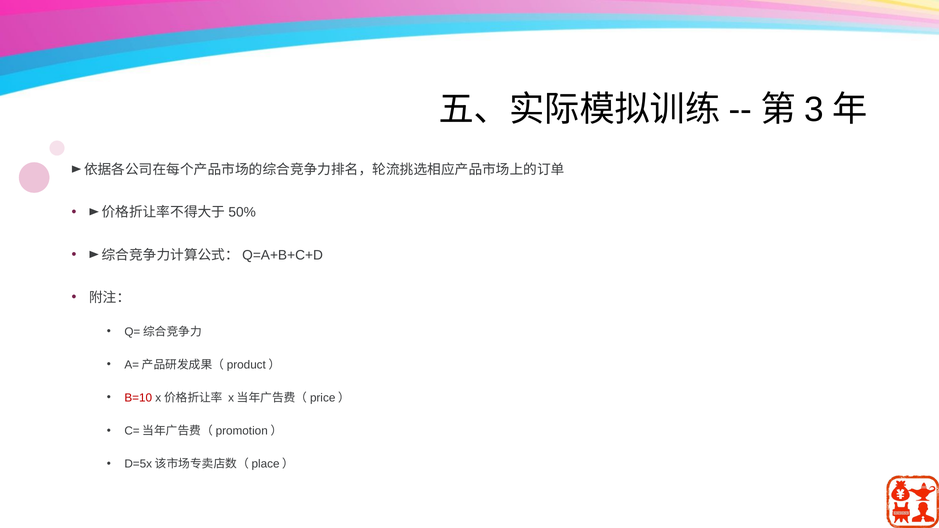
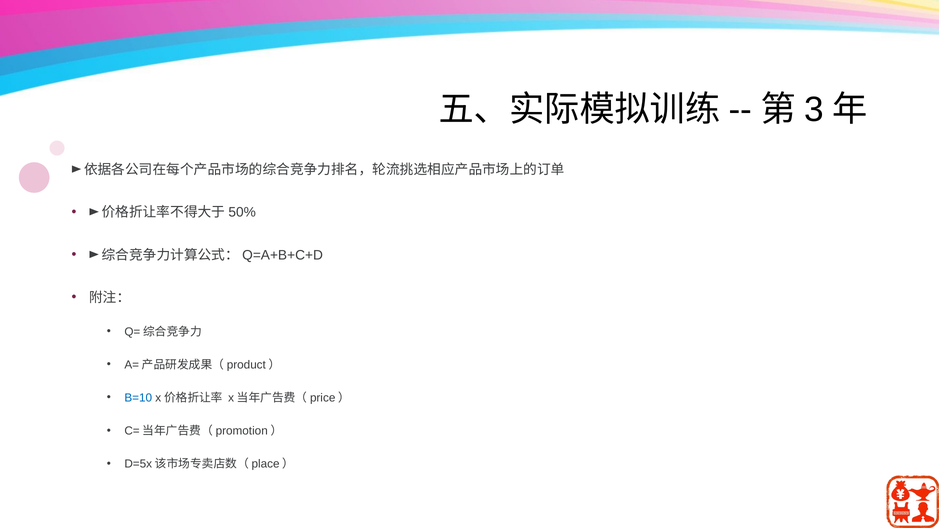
B=10 colour: red -> blue (138, 398)
